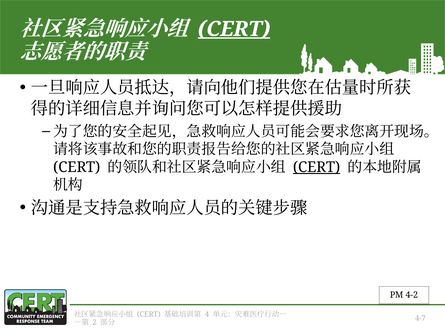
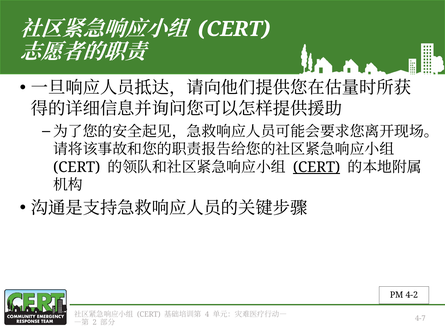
CERT underline: present -> none (234, 29)
